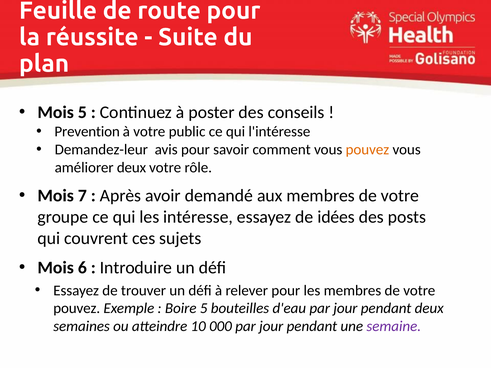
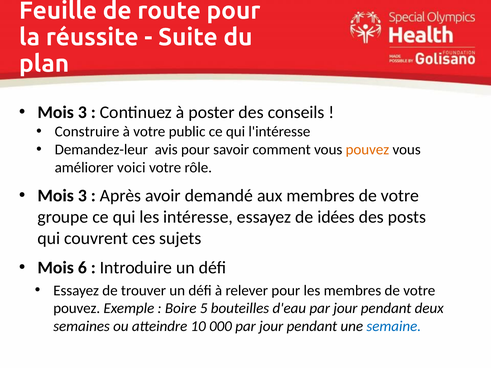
5: 5 -> 3 (82, 112)
Prevention: Prevention -> Construire (87, 132)
améliorer deux: deux -> voici (131, 168)
7: 7 -> 3 (82, 196)
semaine colour: purple -> blue (394, 327)
